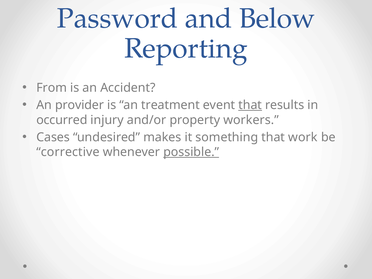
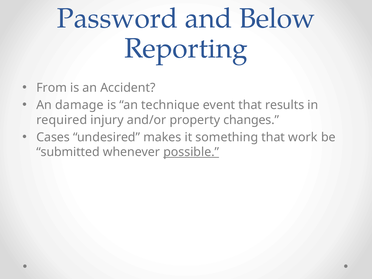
provider: provider -> damage (79, 105)
treatment: treatment -> technique (170, 105)
that underline: present -> none (250, 105)
occurred: occurred -> required (62, 120)
workers: workers -> changes (251, 120)
corrective: corrective -> submitted (68, 152)
